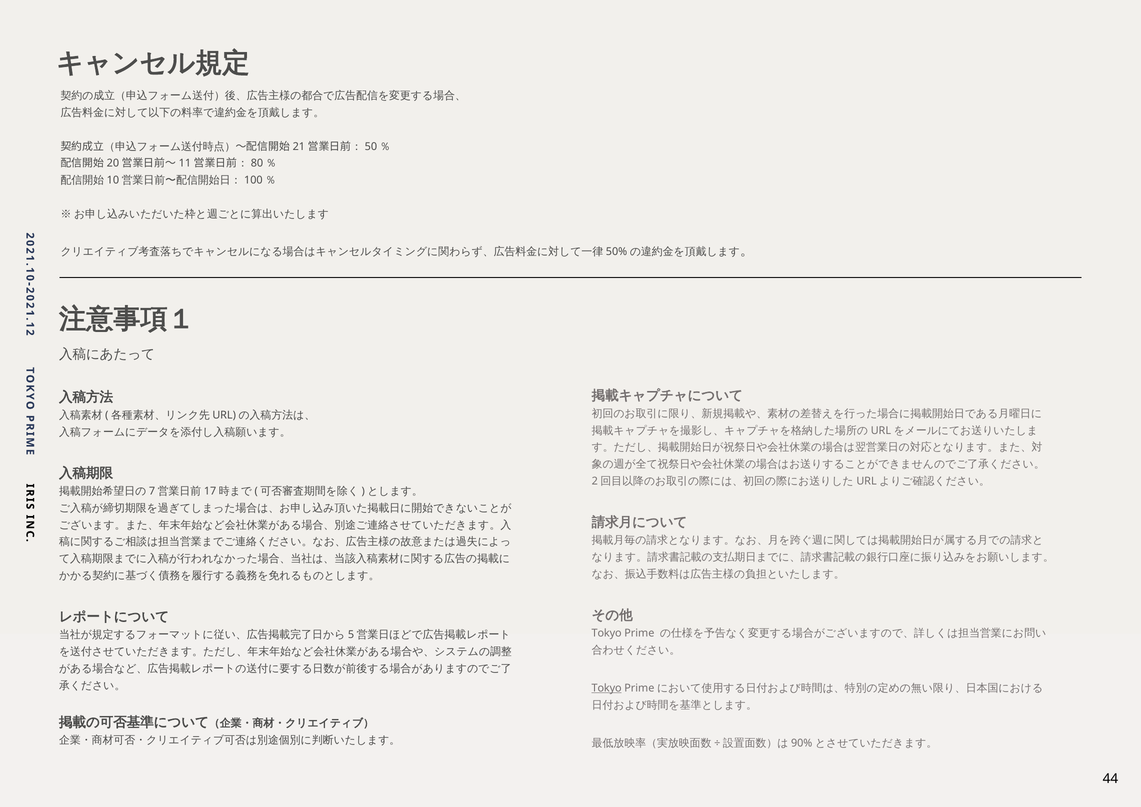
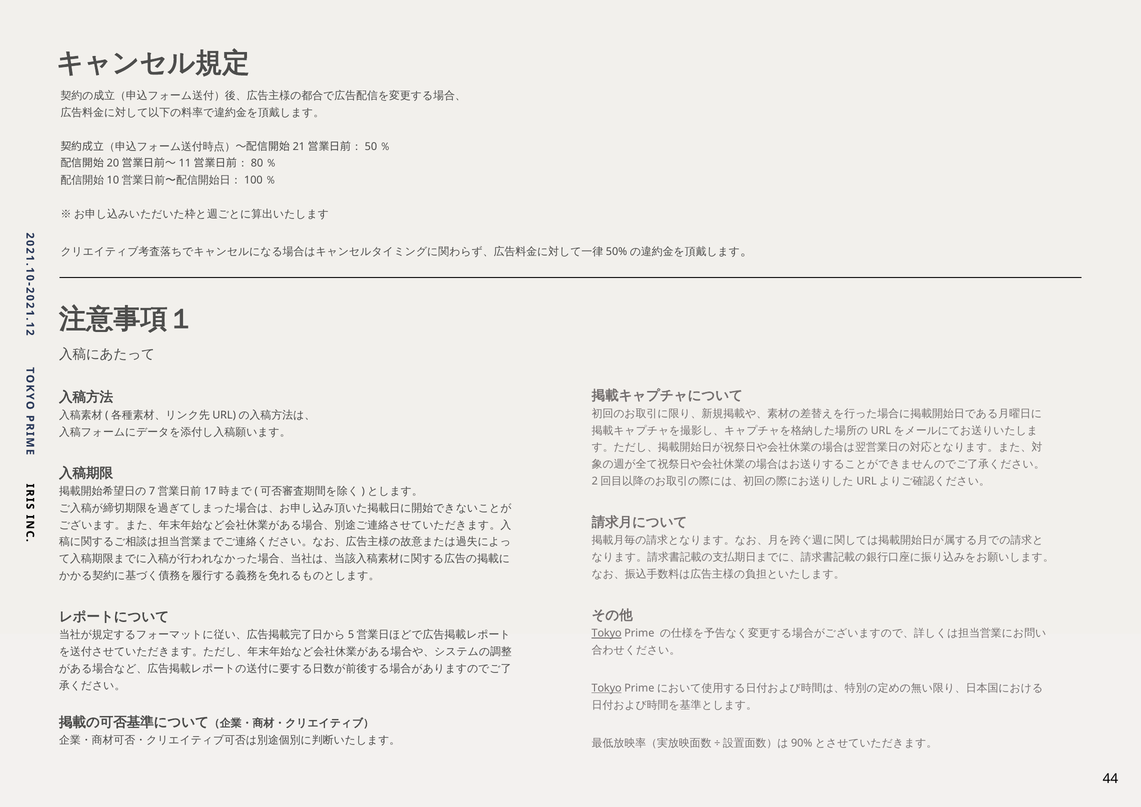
Tokyo underline: none -> present (607, 633)
